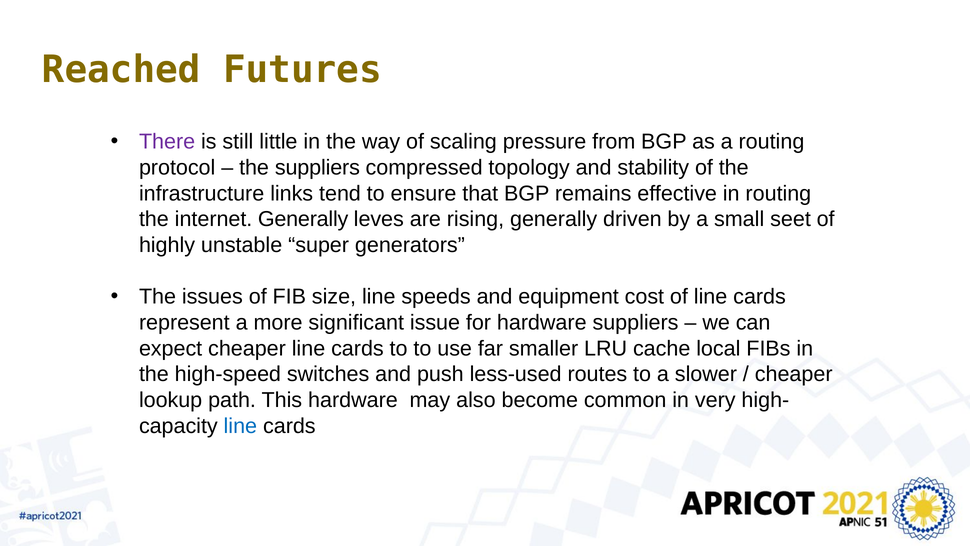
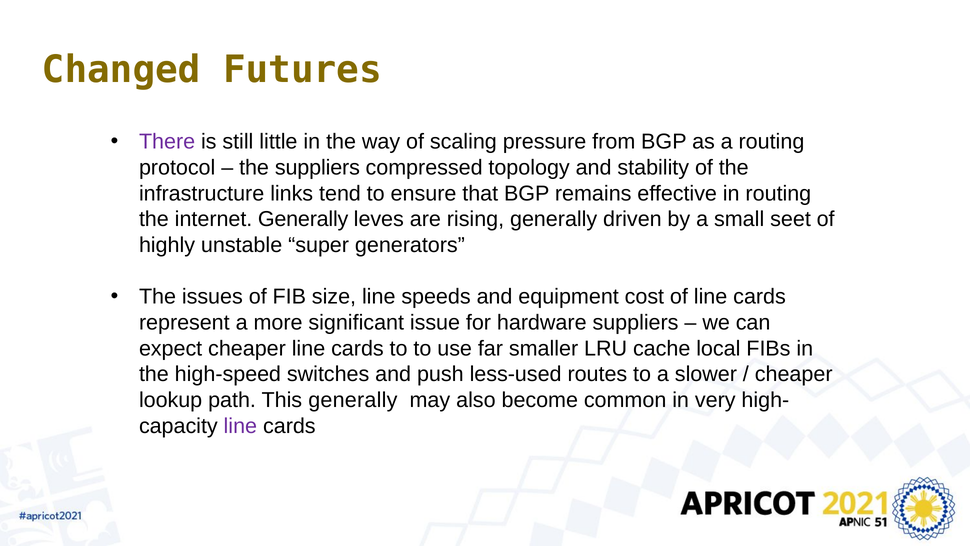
Reached: Reached -> Changed (121, 70)
This hardware: hardware -> generally (353, 400)
line colour: blue -> purple (240, 426)
